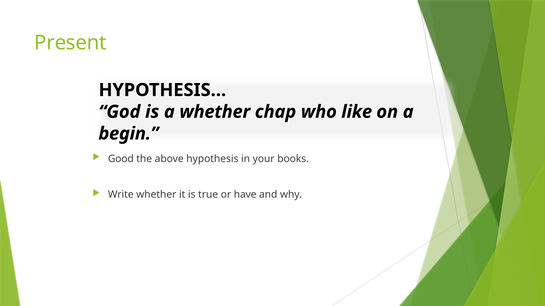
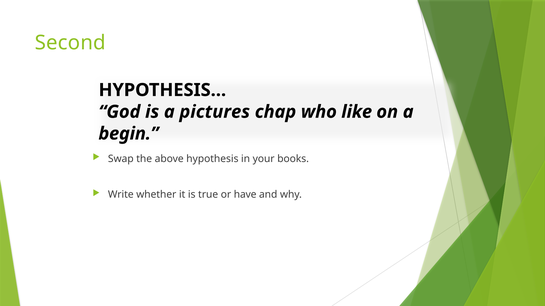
Present: Present -> Second (70, 43)
a whether: whether -> pictures (215, 112)
Good: Good -> Swap (121, 159)
